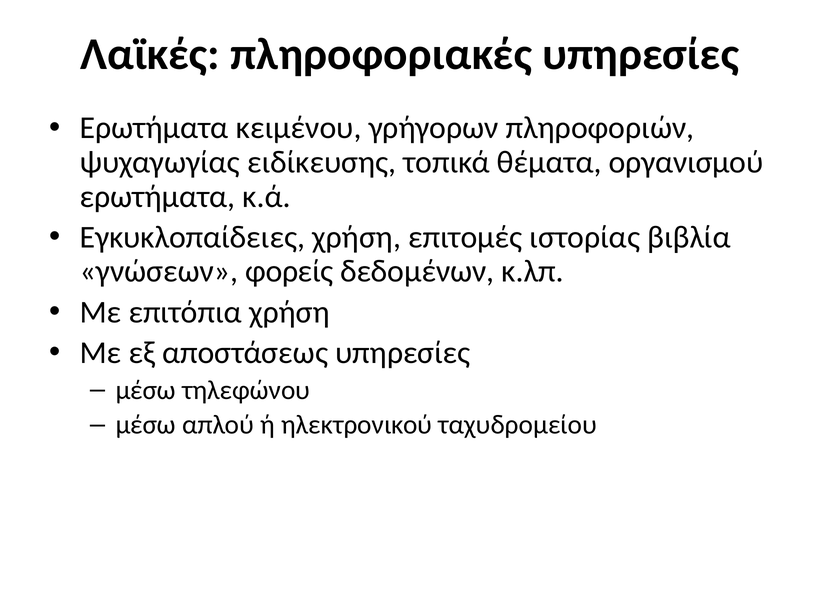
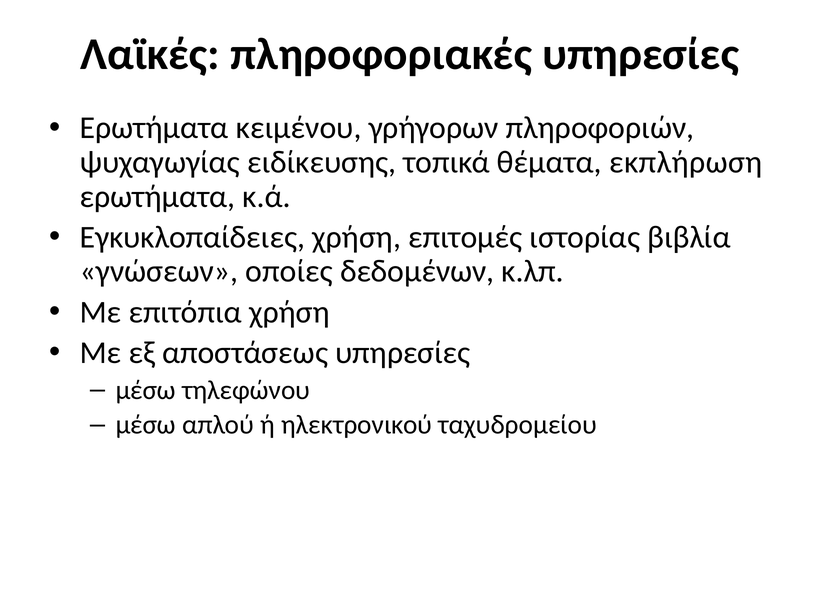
οργανισμού: οργανισμού -> εκπλήρωση (686, 162)
φορείς: φορείς -> οποίες (289, 272)
